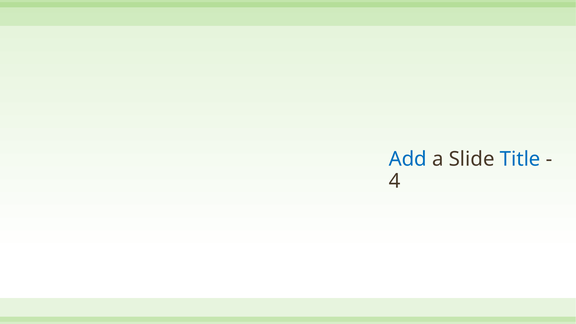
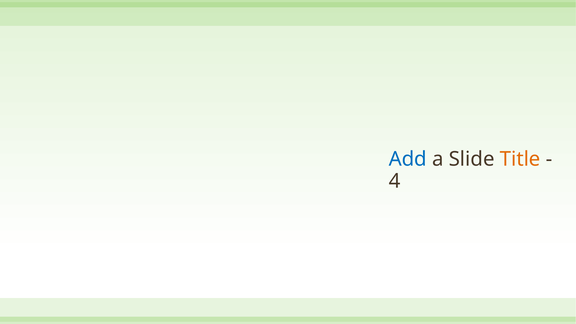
Title colour: blue -> orange (520, 159)
